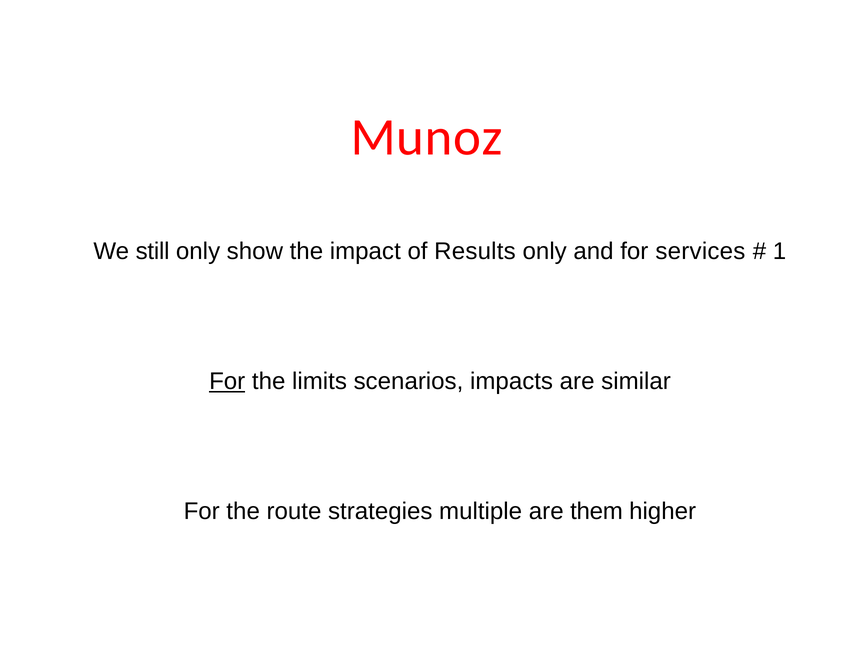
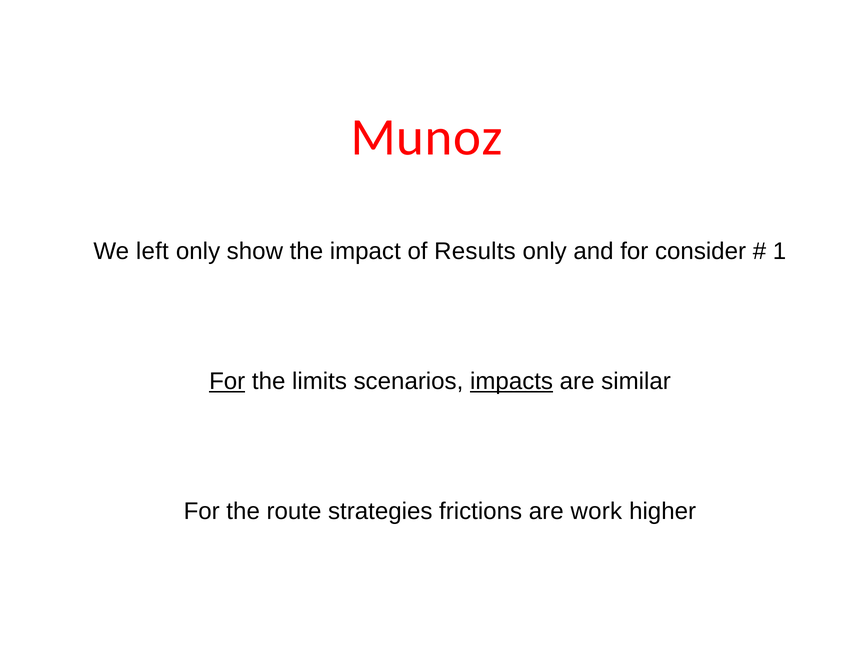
still: still -> left (152, 251)
services: services -> consider (701, 251)
impacts underline: none -> present (512, 381)
multiple: multiple -> frictions (481, 511)
them: them -> work (596, 511)
